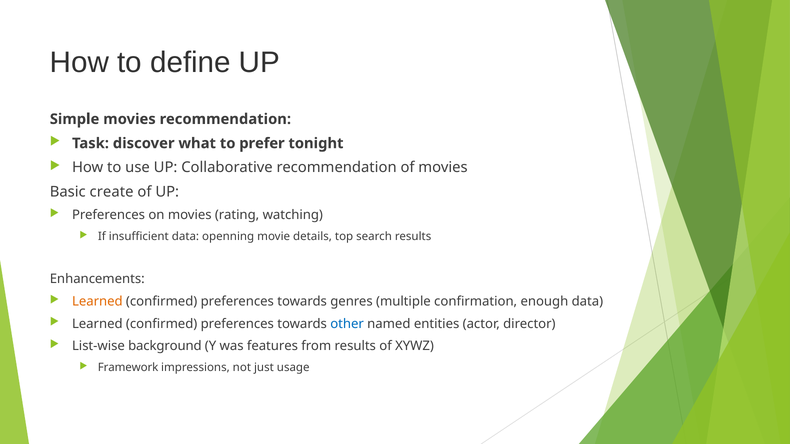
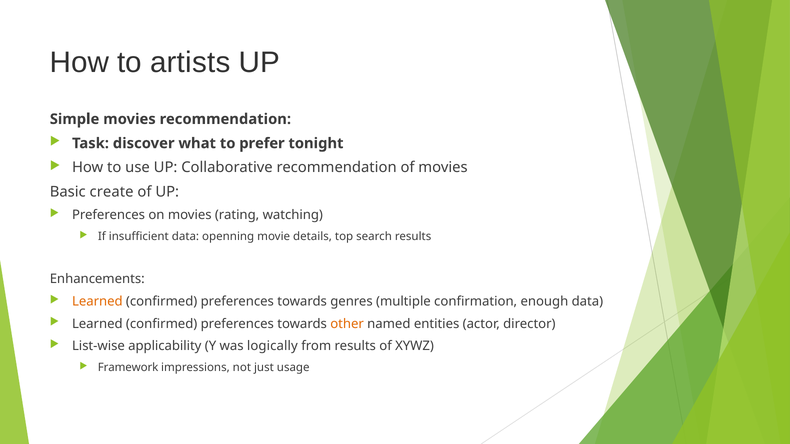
define: define -> artists (190, 62)
other colour: blue -> orange (347, 324)
background: background -> applicability (165, 346)
features: features -> logically (272, 346)
